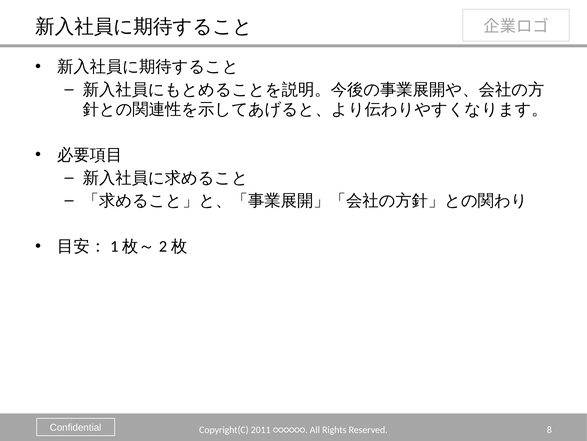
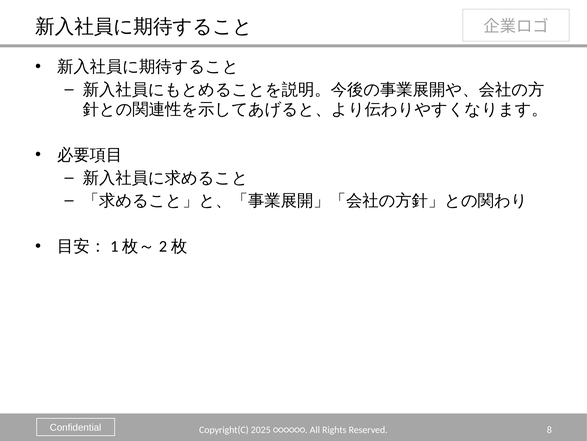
2011: 2011 -> 2025 (261, 429)
